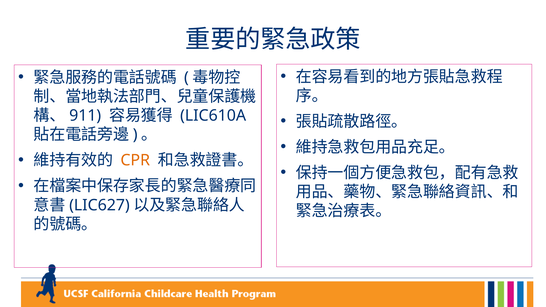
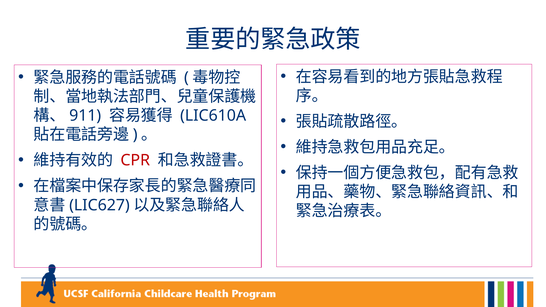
CPR colour: orange -> red (135, 160)
